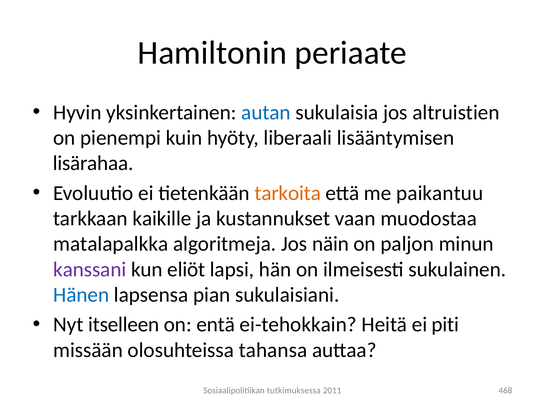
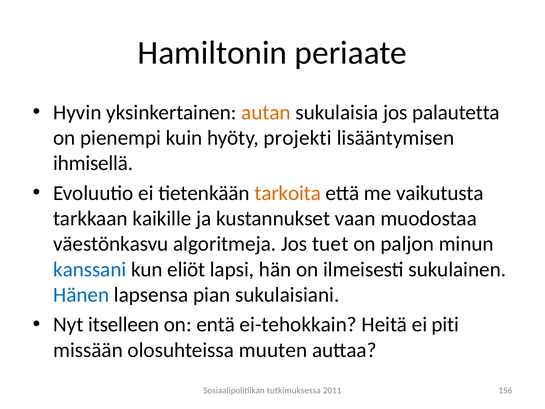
autan colour: blue -> orange (266, 112)
altruistien: altruistien -> palautetta (456, 112)
liberaali: liberaali -> projekti (298, 138)
lisärahaa: lisärahaa -> ihmisellä (93, 163)
paikantuu: paikantuu -> vaikutusta (440, 193)
matalapalkka: matalapalkka -> väestönkasvu (111, 244)
näin: näin -> tuet (330, 244)
kanssani colour: purple -> blue (90, 269)
tahansa: tahansa -> muuten (273, 350)
468: 468 -> 156 (505, 390)
